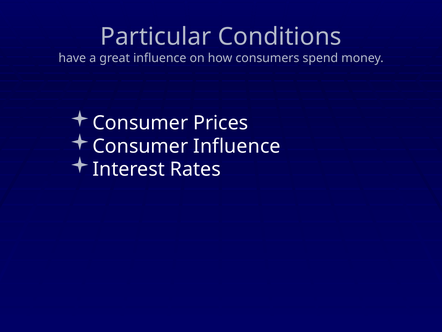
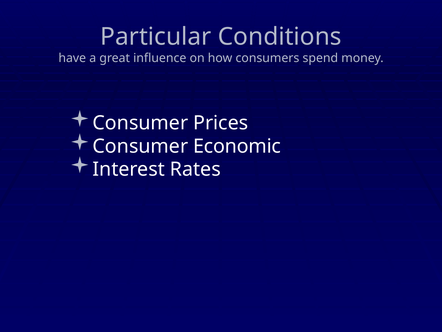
Consumer Influence: Influence -> Economic (237, 146)
